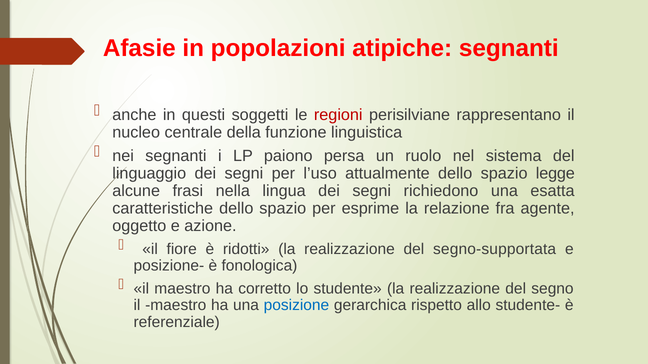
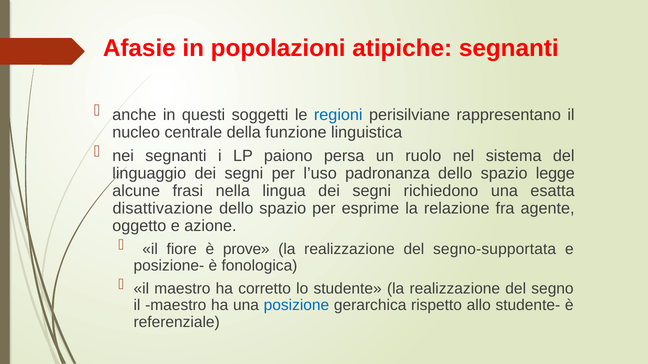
regioni colour: red -> blue (338, 115)
attualmente: attualmente -> padronanza (388, 174)
caratteristiche: caratteristiche -> disattivazione (163, 209)
ridotti: ridotti -> prove (246, 249)
